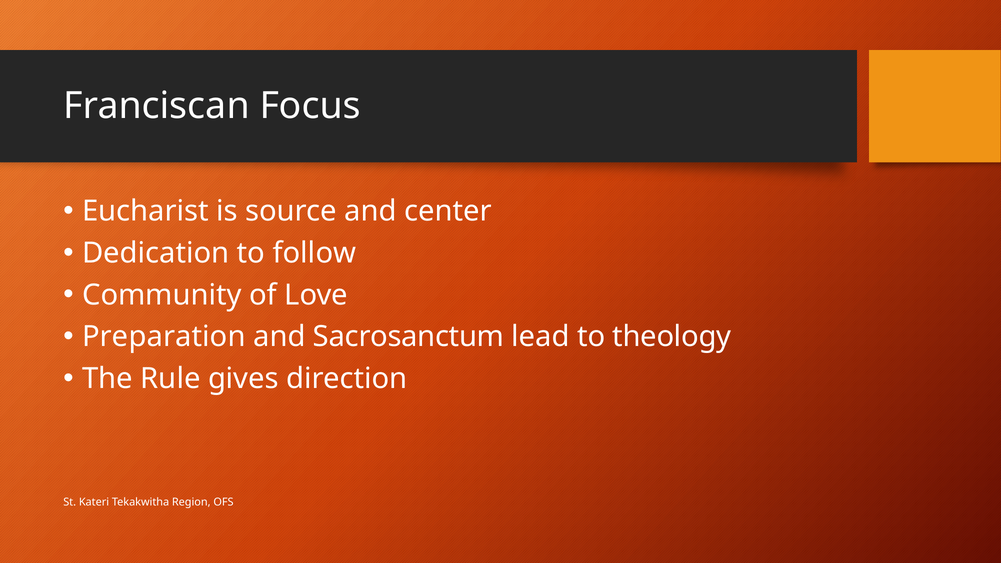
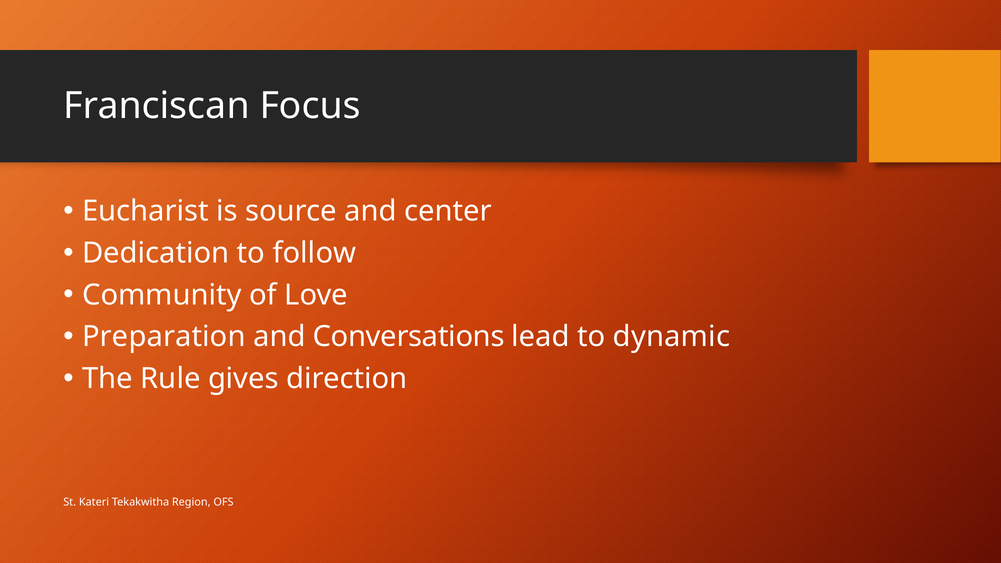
Sacrosanctum: Sacrosanctum -> Conversations (409, 337)
theology: theology -> dynamic (671, 337)
